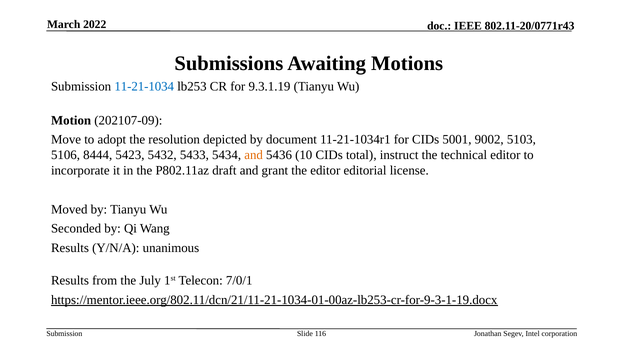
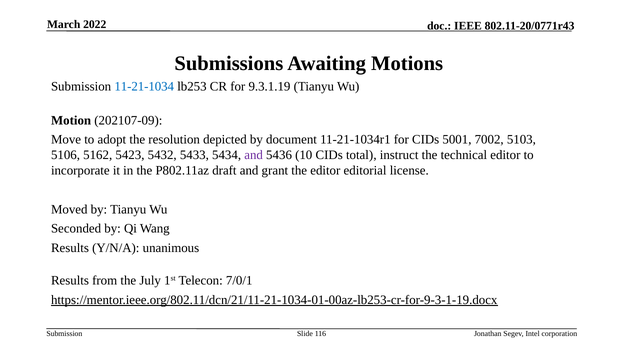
9002: 9002 -> 7002 (489, 140)
8444: 8444 -> 5162 (98, 155)
and colour: orange -> purple (254, 155)
